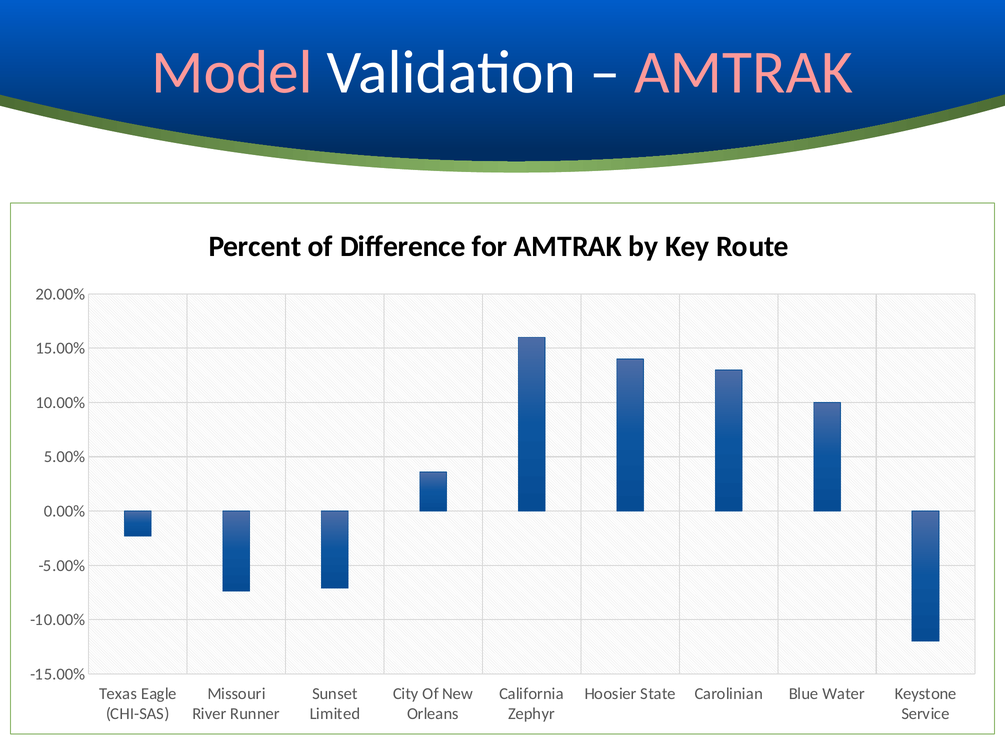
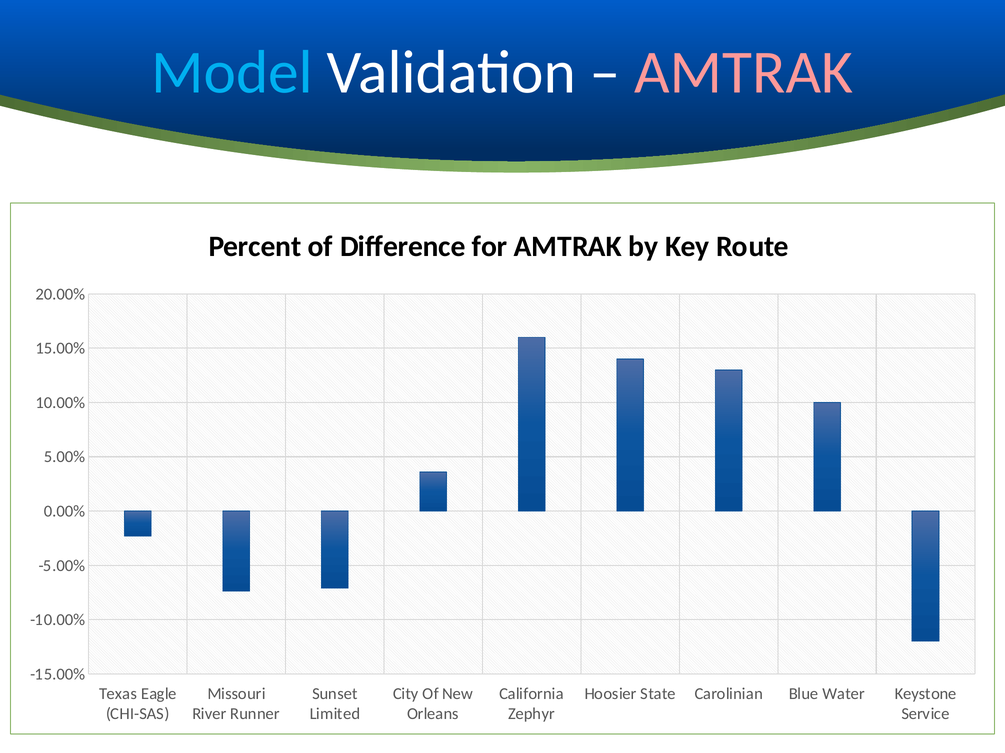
Model colour: pink -> light blue (232, 72)
